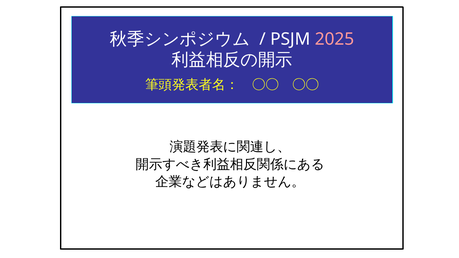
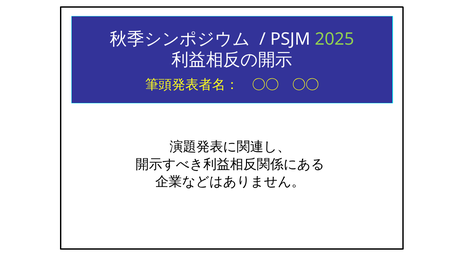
2025 colour: pink -> light green (334, 39)
